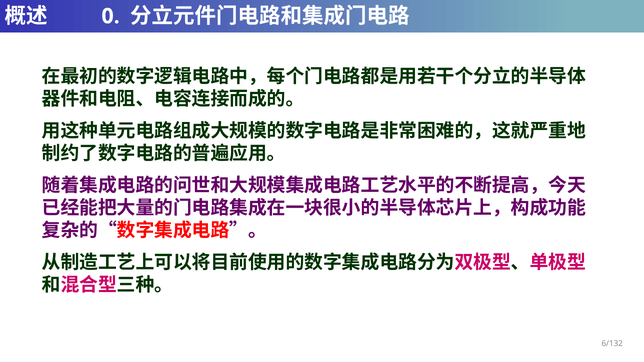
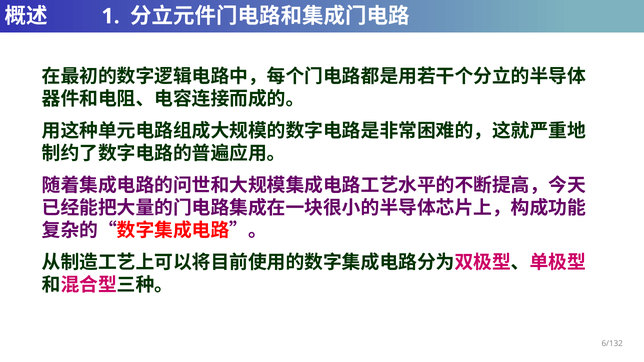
0: 0 -> 1 (111, 16)
